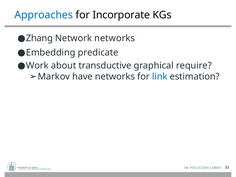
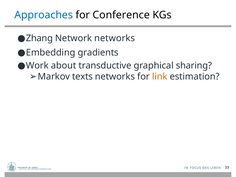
Incorporate: Incorporate -> Conference (121, 15)
predicate: predicate -> gradients (98, 53)
require: require -> sharing (194, 66)
have: have -> texts (82, 77)
link colour: blue -> orange (160, 77)
